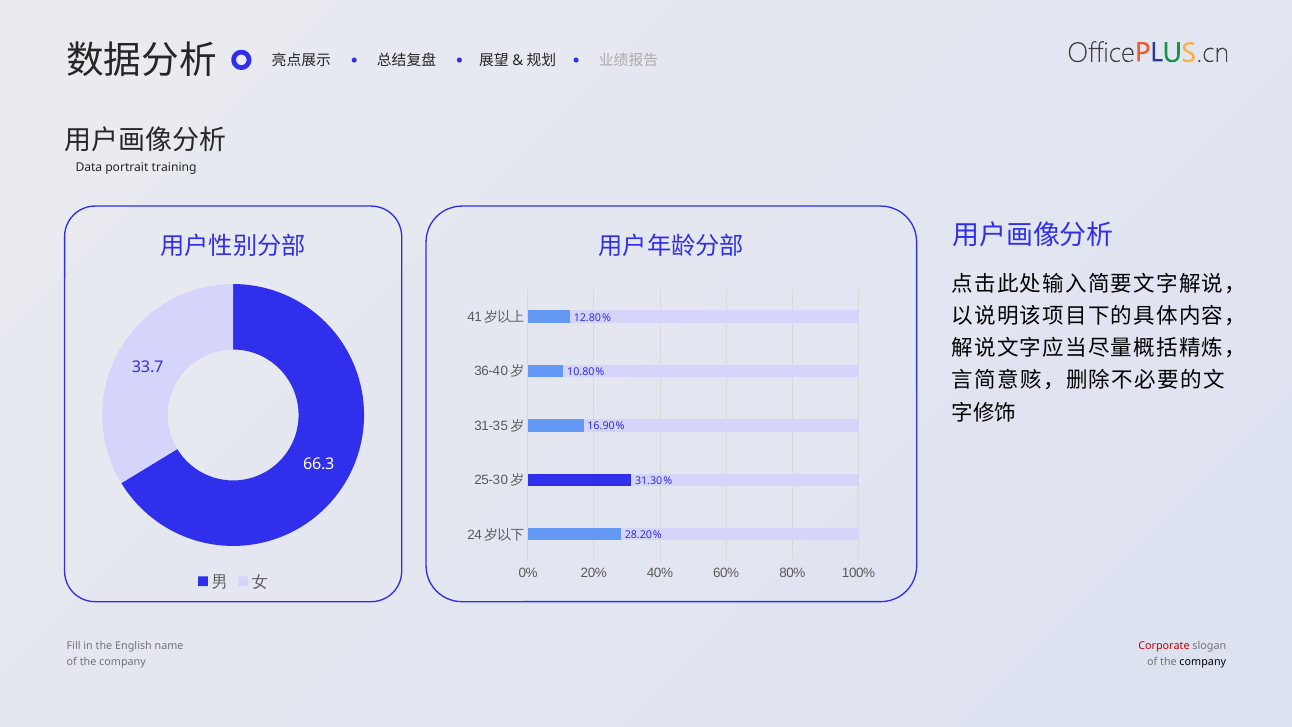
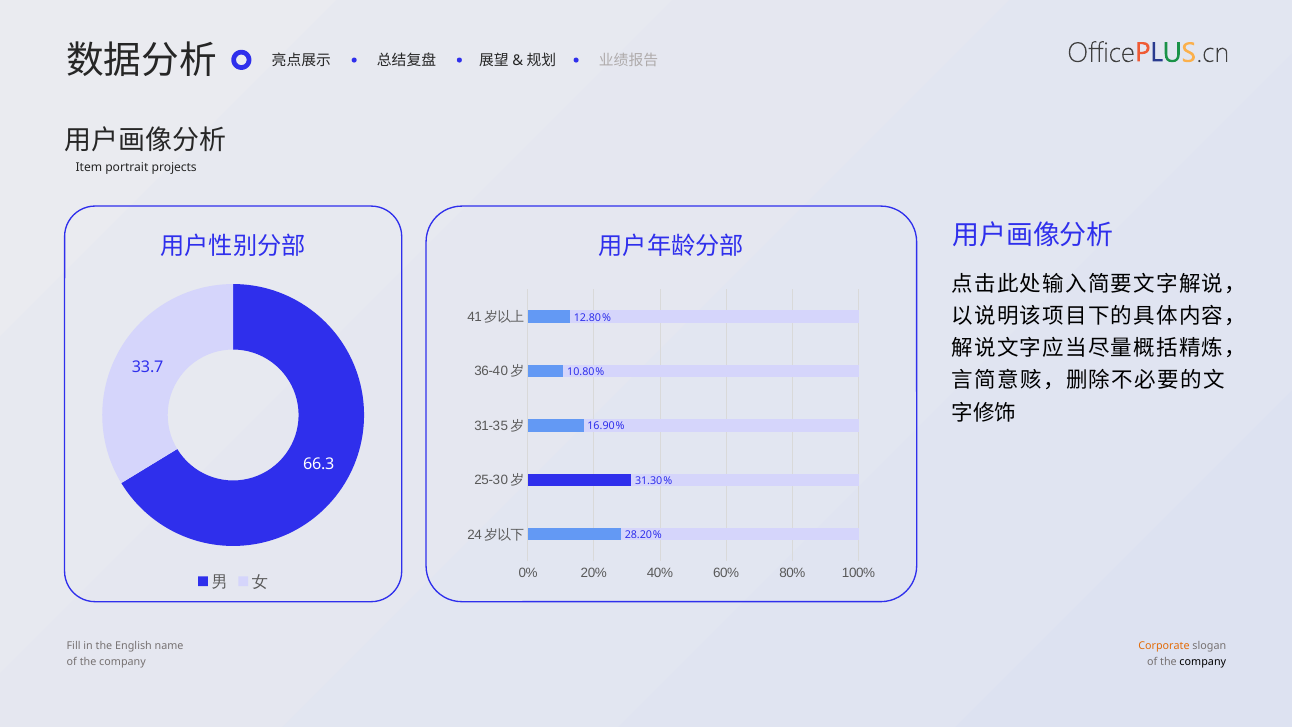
Data: Data -> Item (89, 167)
training: training -> projects (174, 167)
Corporate colour: red -> orange (1164, 646)
